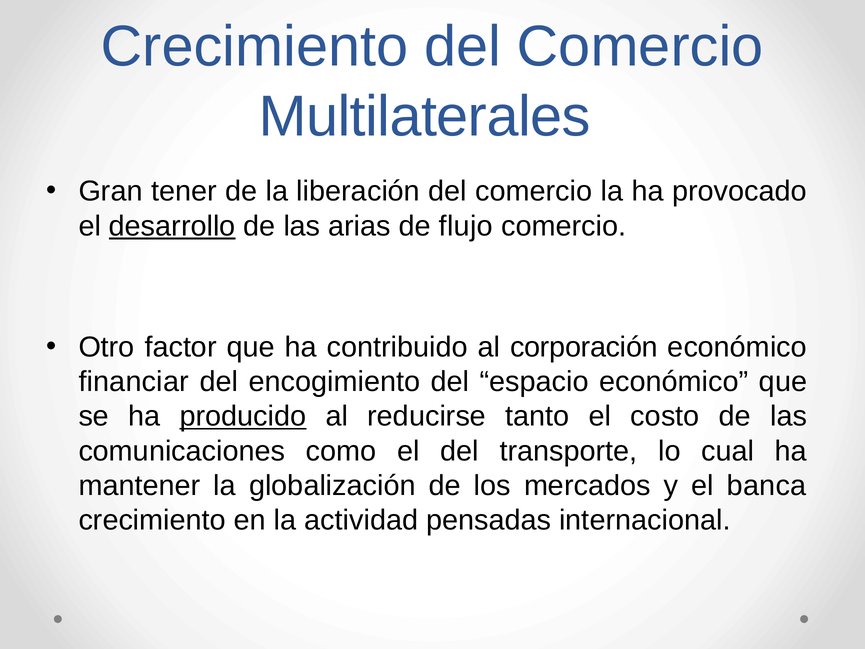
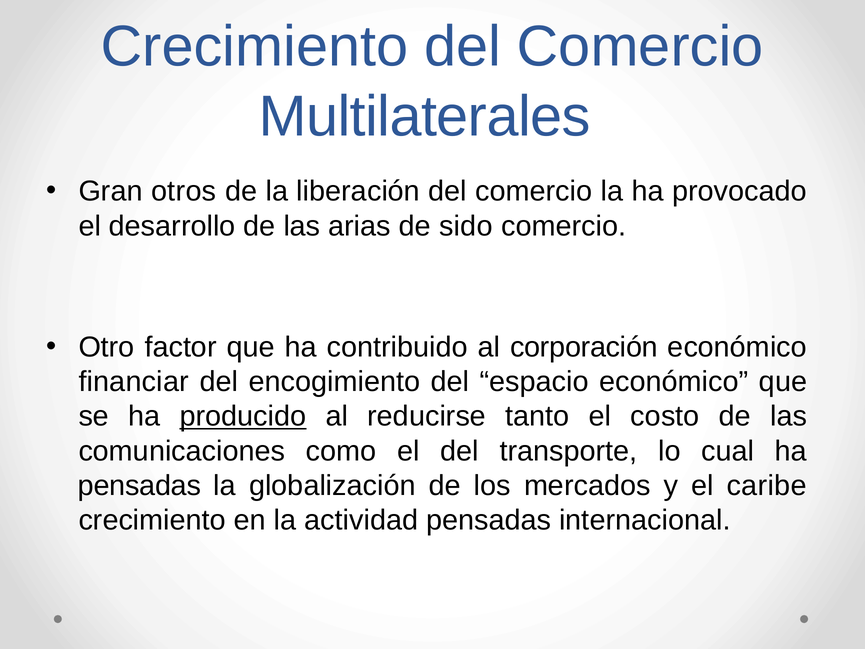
tener: tener -> otros (184, 191)
desarrollo underline: present -> none (172, 226)
flujo: flujo -> sido (466, 226)
mantener: mantener -> pensadas (140, 485)
banca: banca -> caribe (767, 485)
